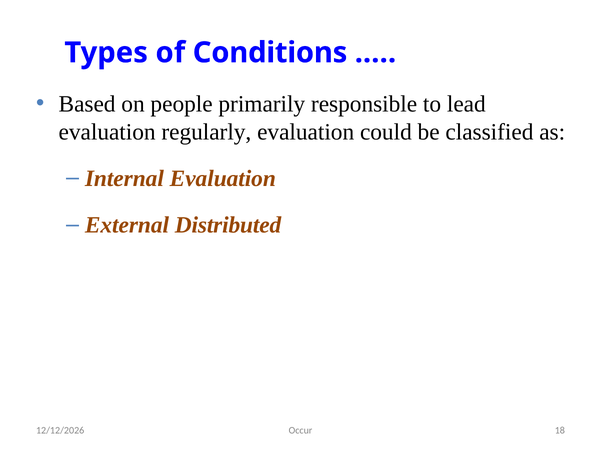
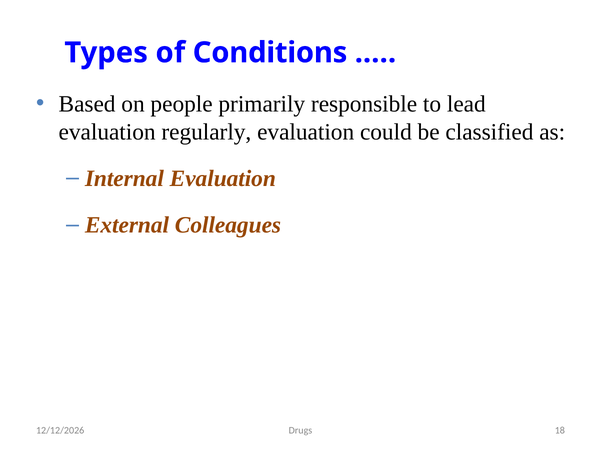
Distributed: Distributed -> Colleagues (228, 225)
Occur: Occur -> Drugs (300, 430)
